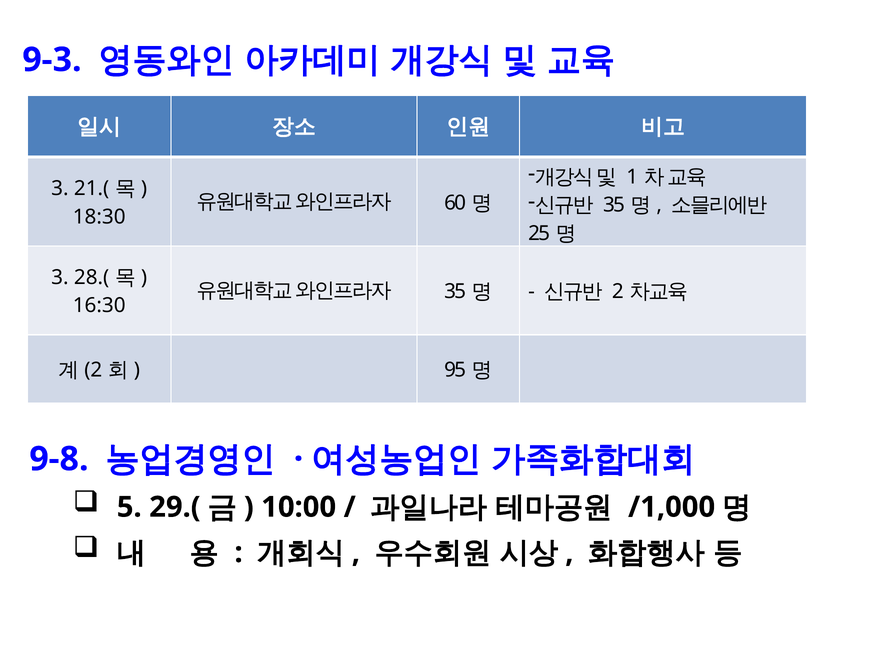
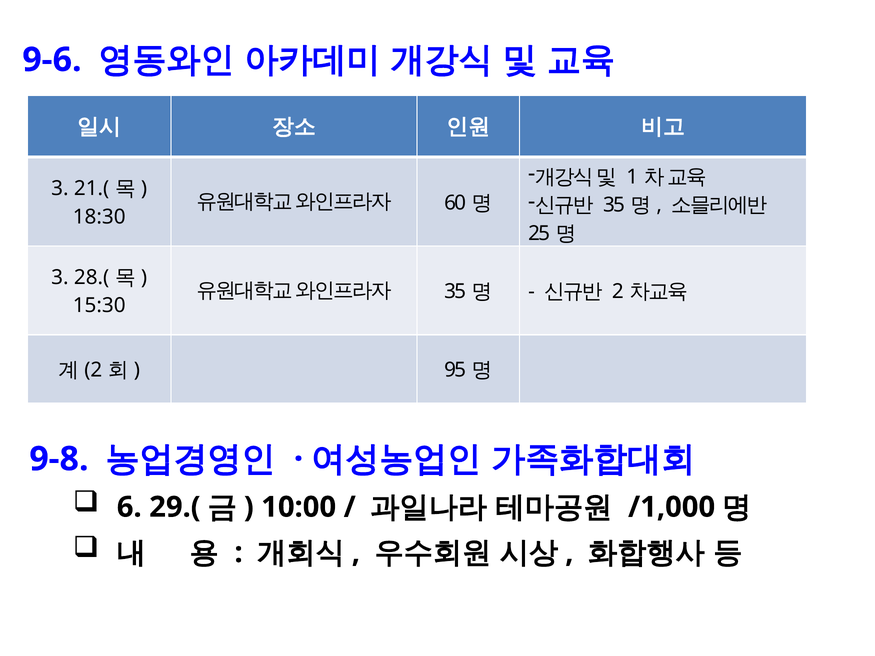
9-3: 9-3 -> 9-6 (52, 60)
16:30: 16:30 -> 15:30 (99, 306)
5: 5 -> 6 (129, 507)
